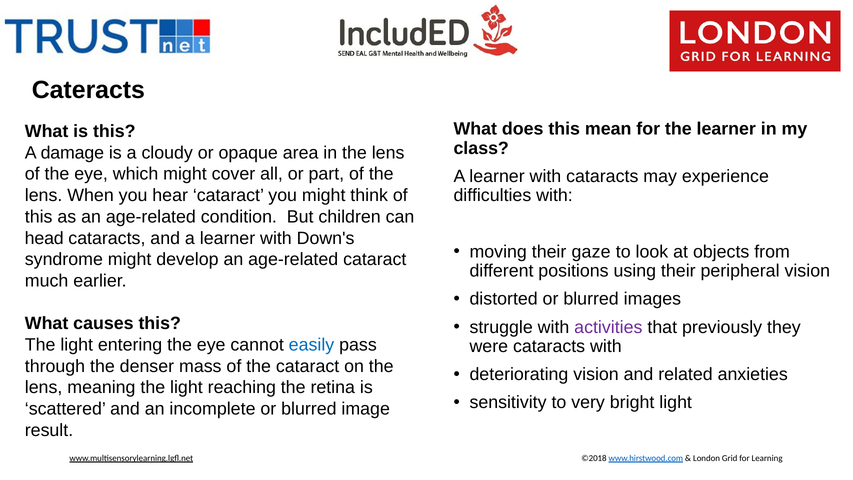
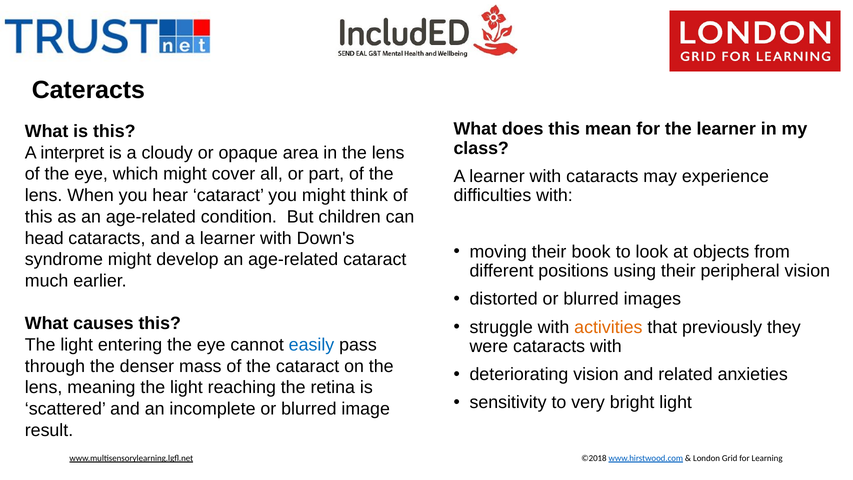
damage: damage -> interpret (72, 153)
gaze: gaze -> book (591, 252)
activities colour: purple -> orange (608, 327)
